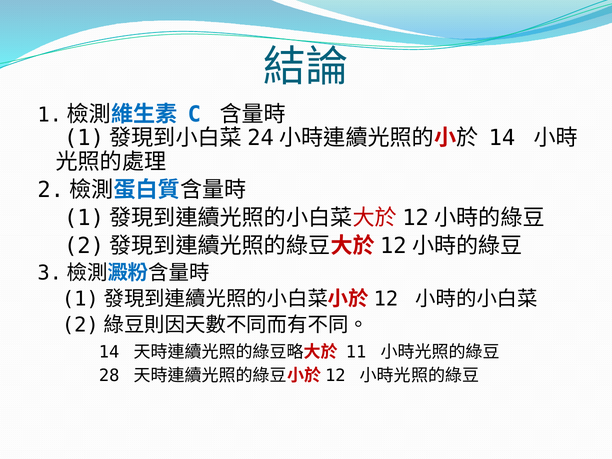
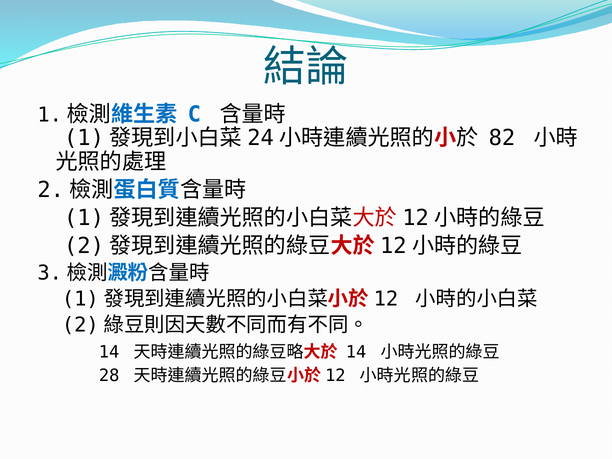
14: 14 -> 82 (502, 138)
11: 11 -> 14 (356, 352)
